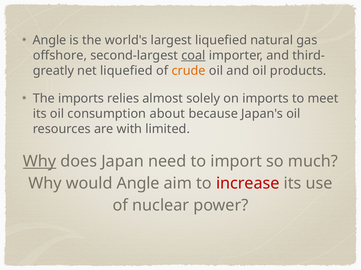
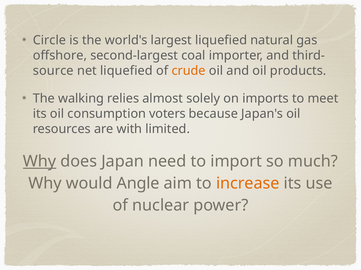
Angle: Angle -> Circle (49, 40)
coal underline: present -> none (193, 56)
greatly: greatly -> source (53, 71)
The imports: imports -> walking (81, 99)
about: about -> voters (167, 114)
increase colour: red -> orange (248, 184)
